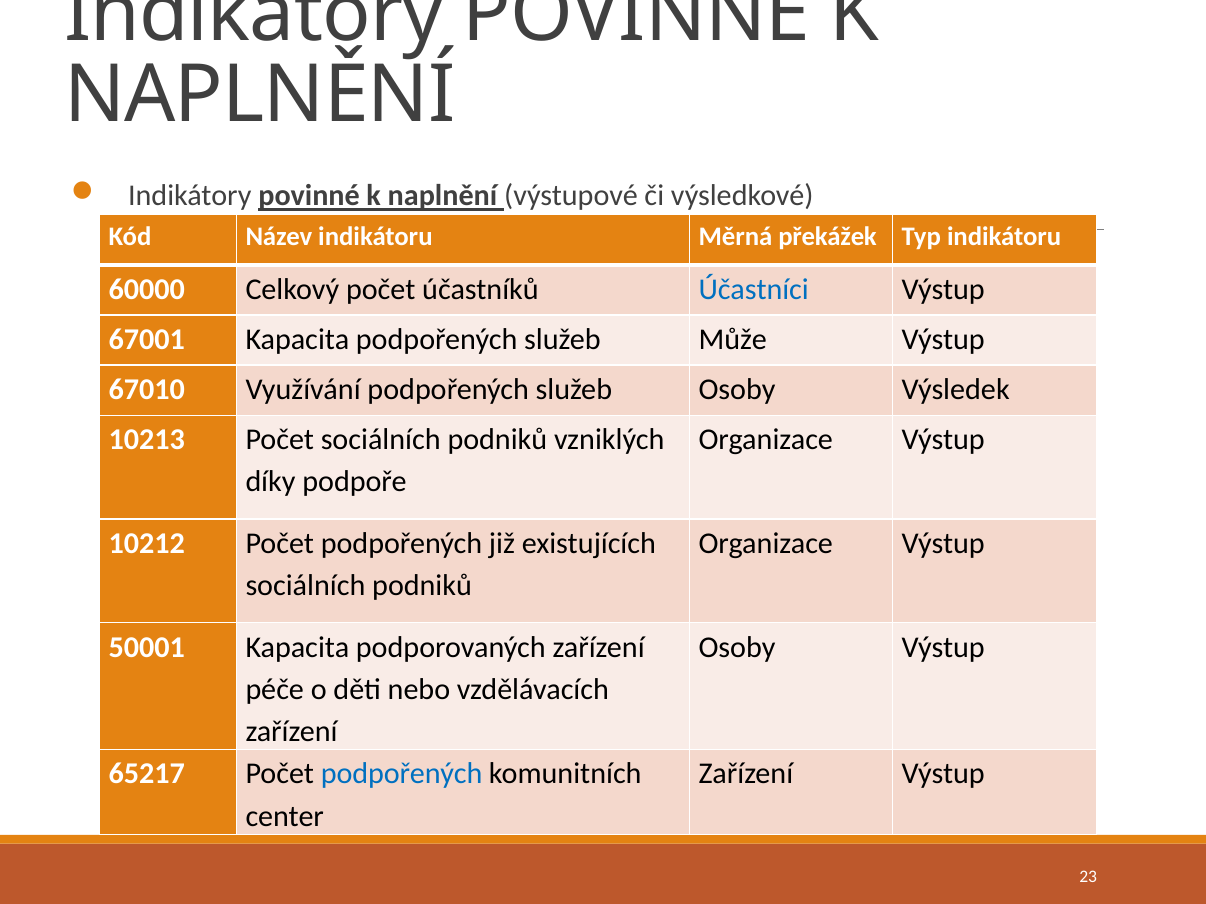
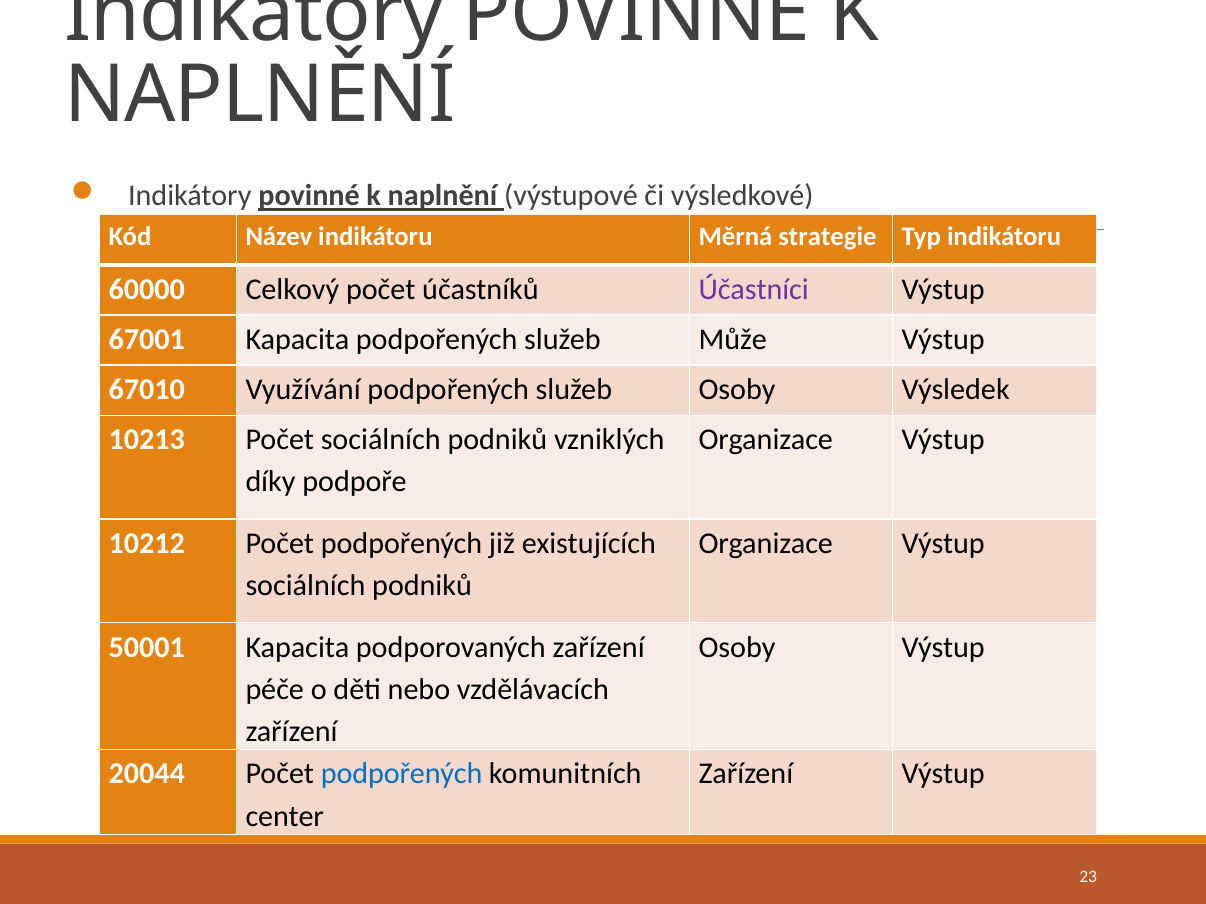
překážek: překážek -> strategie (827, 236)
Účastníci colour: blue -> purple (754, 289)
65217: 65217 -> 20044 (147, 774)
